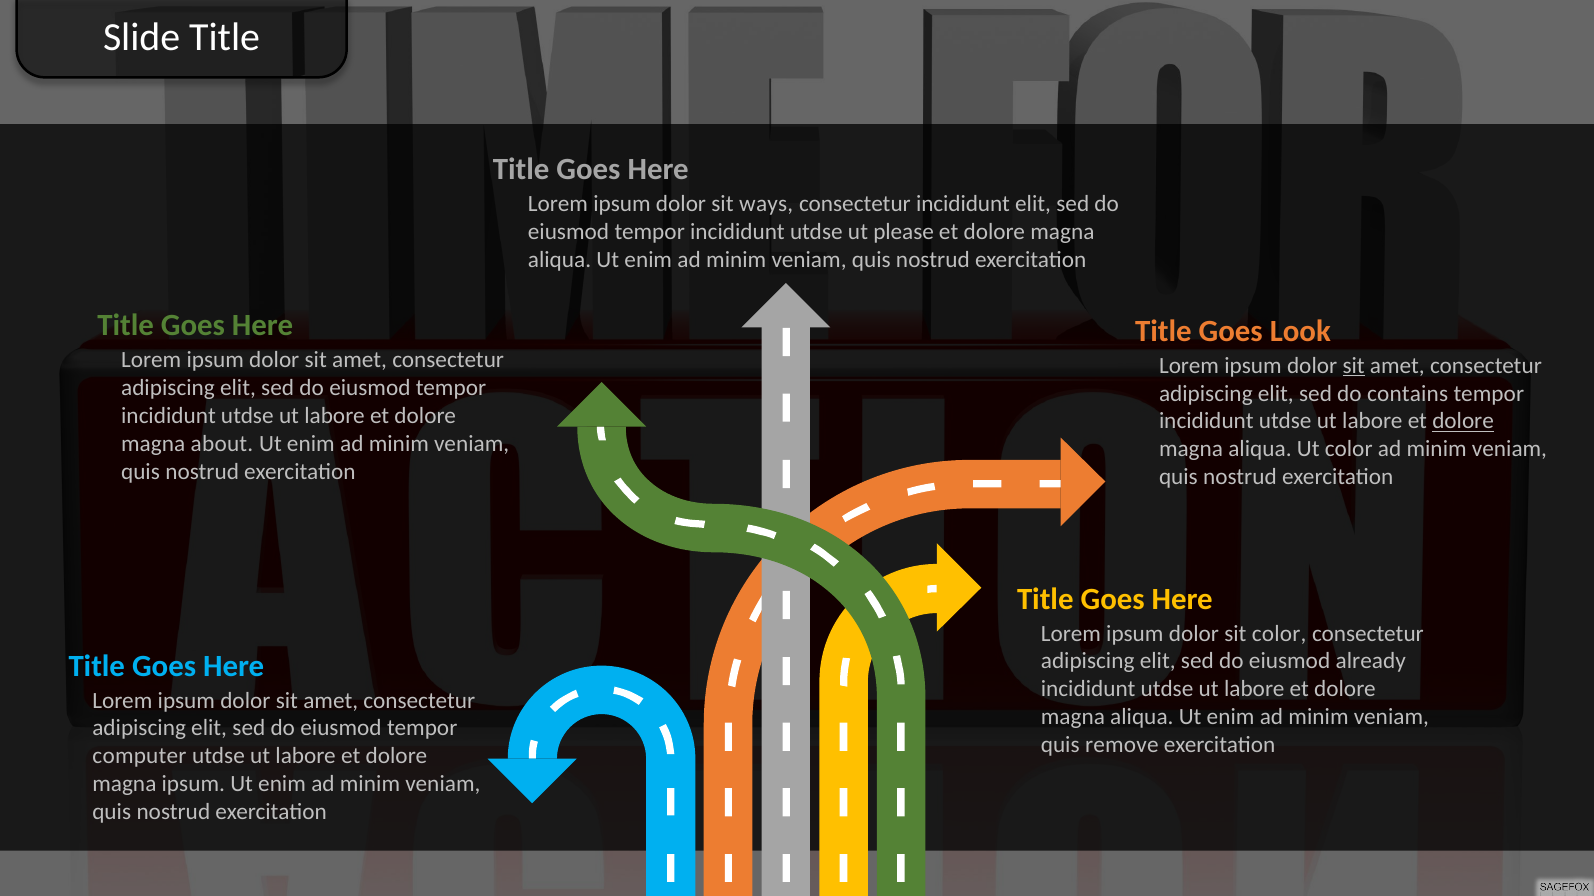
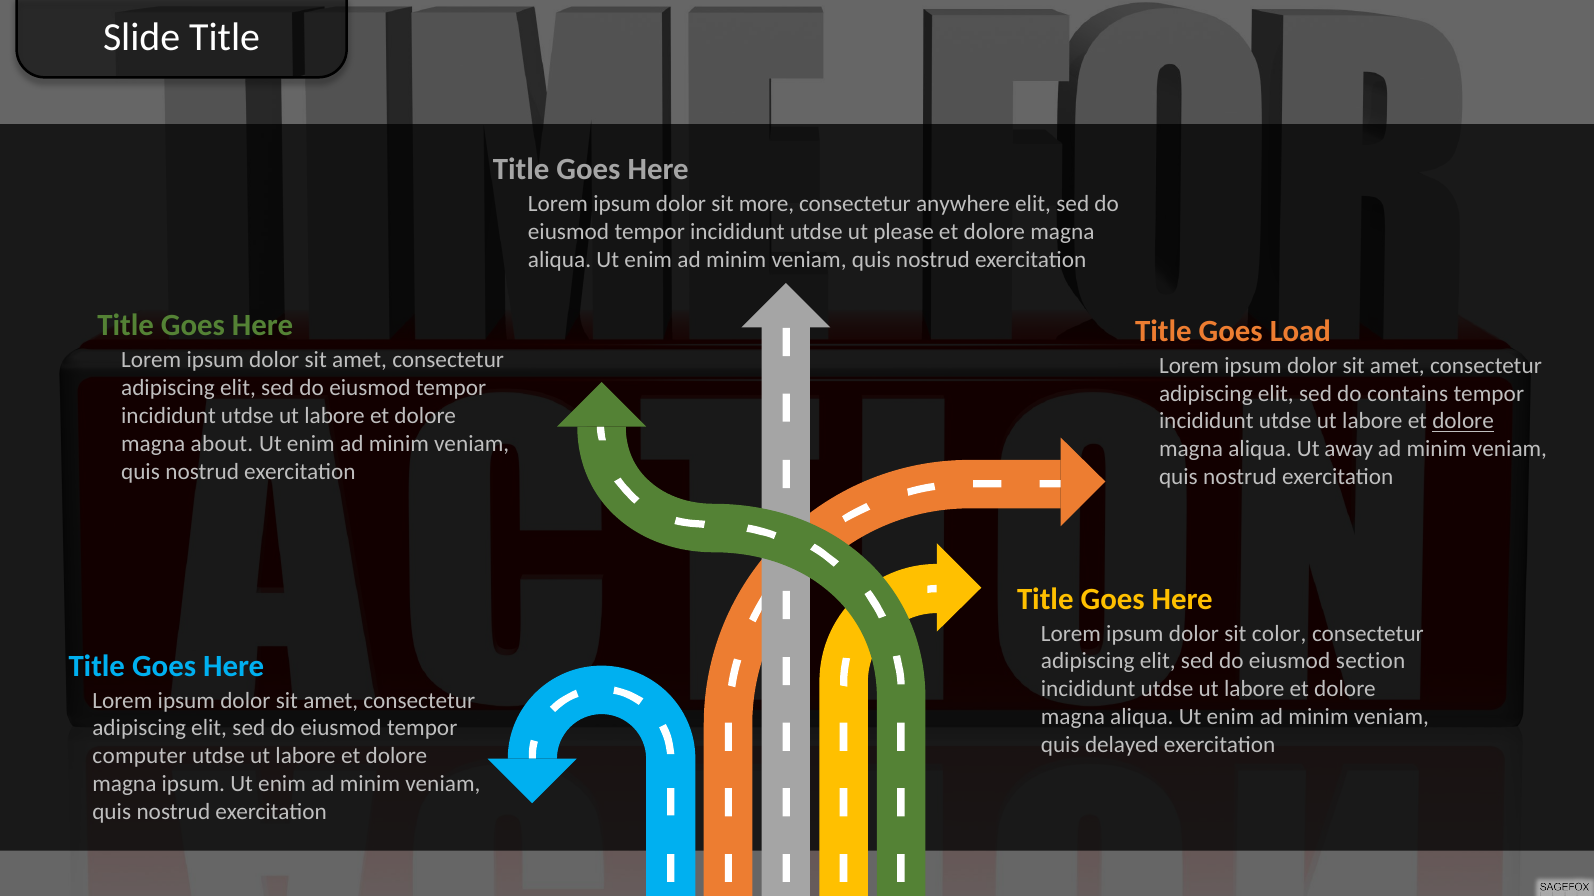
ways: ways -> more (766, 204)
consectetur incididunt: incididunt -> anywhere (963, 204)
Look: Look -> Load (1300, 331)
sit underline: present -> none (1354, 366)
Ut color: color -> away (1349, 450)
already: already -> section (1371, 662)
remove: remove -> delayed (1122, 745)
